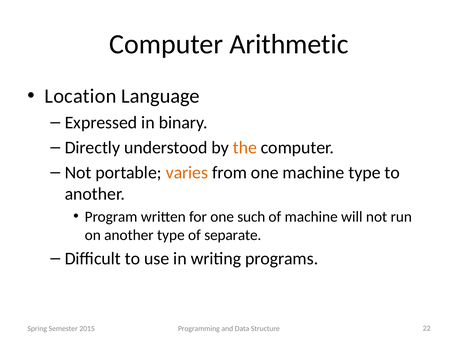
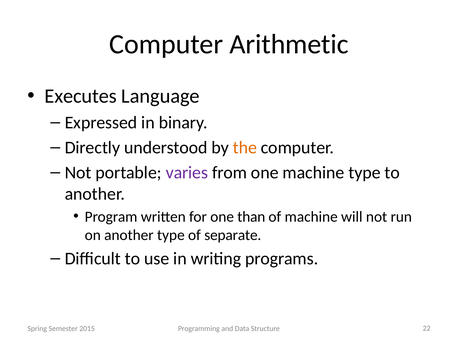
Location: Location -> Executes (81, 96)
varies colour: orange -> purple (187, 172)
such: such -> than (251, 216)
